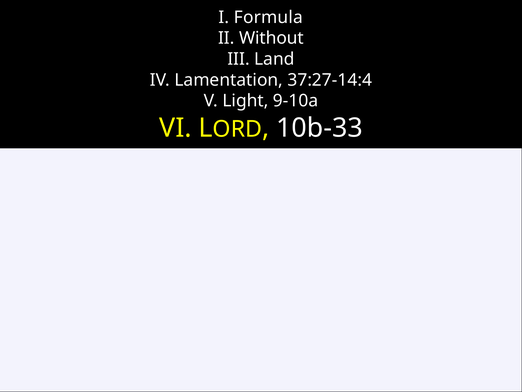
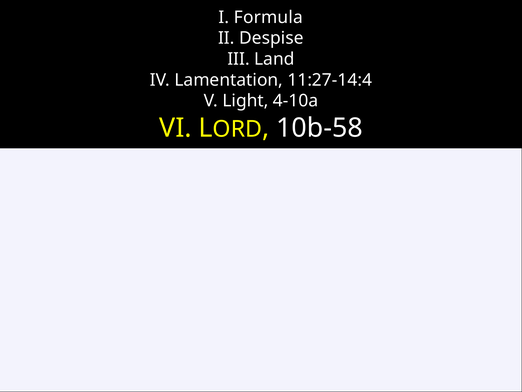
Without: Without -> Despise (271, 38)
37:27-14:4: 37:27-14:4 -> 11:27-14:4 (330, 80)
9-10a: 9-10a -> 4-10a (296, 101)
10b-33: 10b-33 -> 10b-58 (319, 128)
